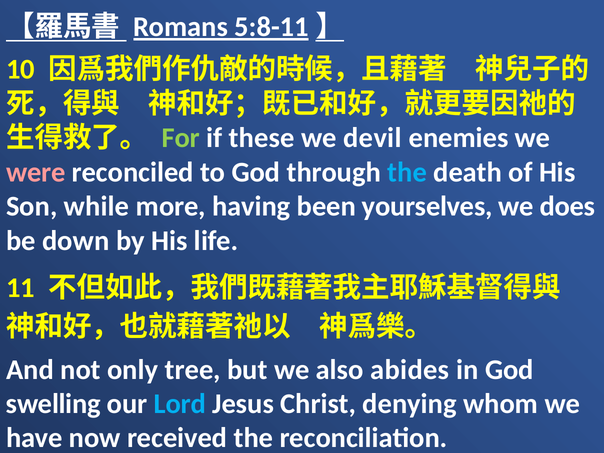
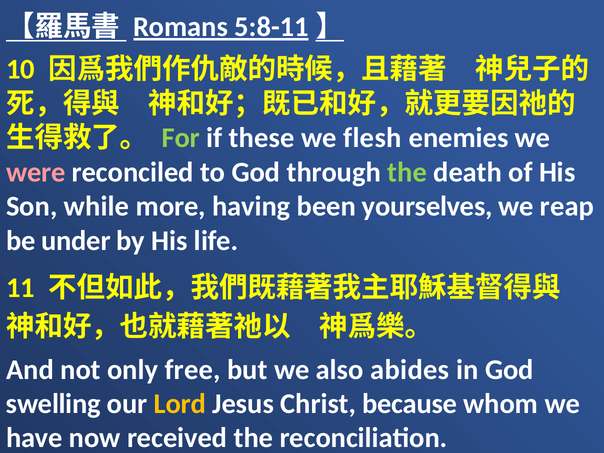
devil: devil -> flesh (372, 138)
the colour: light blue -> light green (407, 172)
does: does -> reap (567, 206)
down: down -> under (76, 241)
tree: tree -> free (193, 370)
Lord colour: light blue -> yellow (180, 404)
denying: denying -> because (410, 404)
